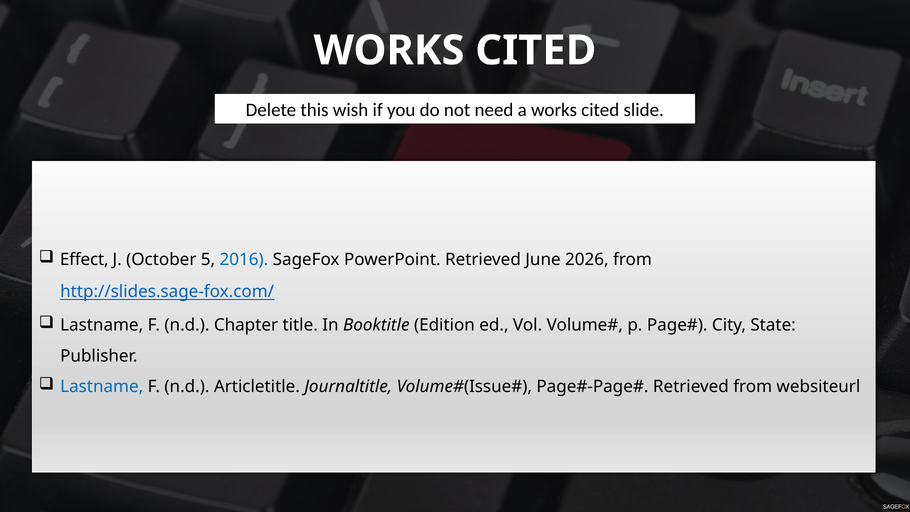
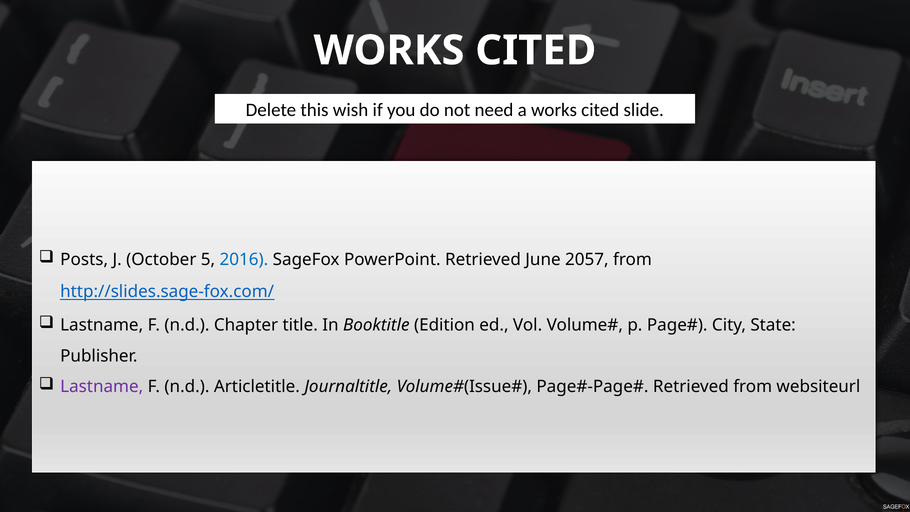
Effect: Effect -> Posts (84, 260)
2026: 2026 -> 2057 (587, 260)
Lastname colour: blue -> purple (102, 387)
